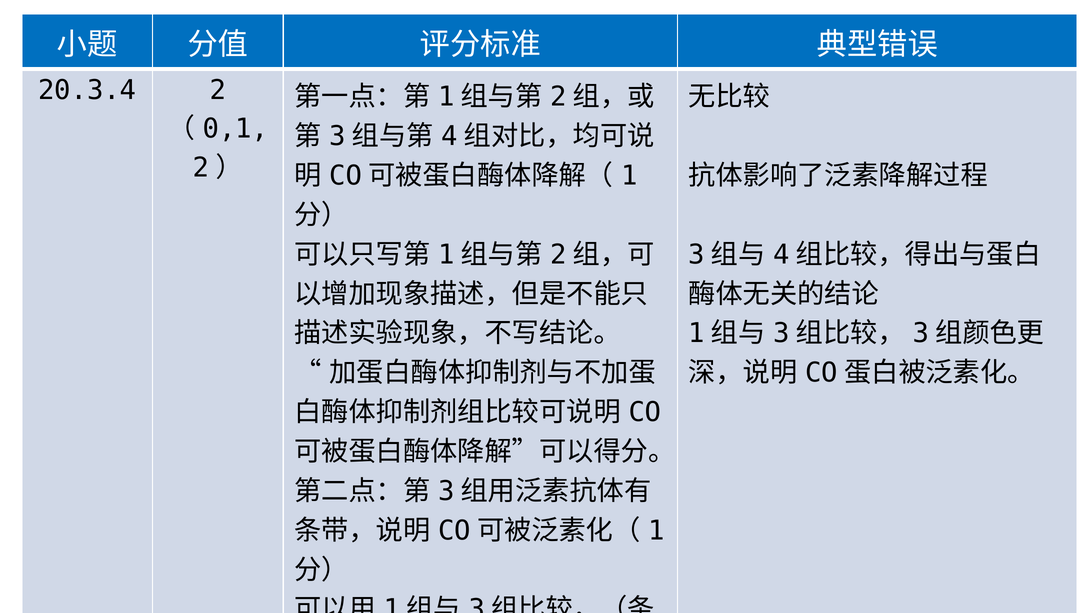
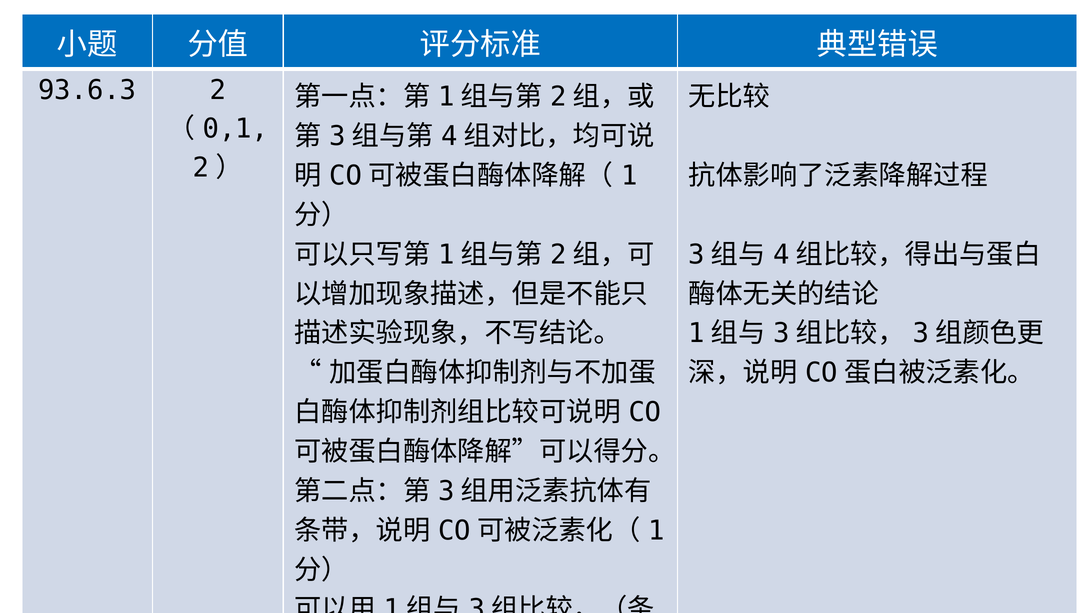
20.3.4: 20.3.4 -> 93.6.3 (87, 90)
